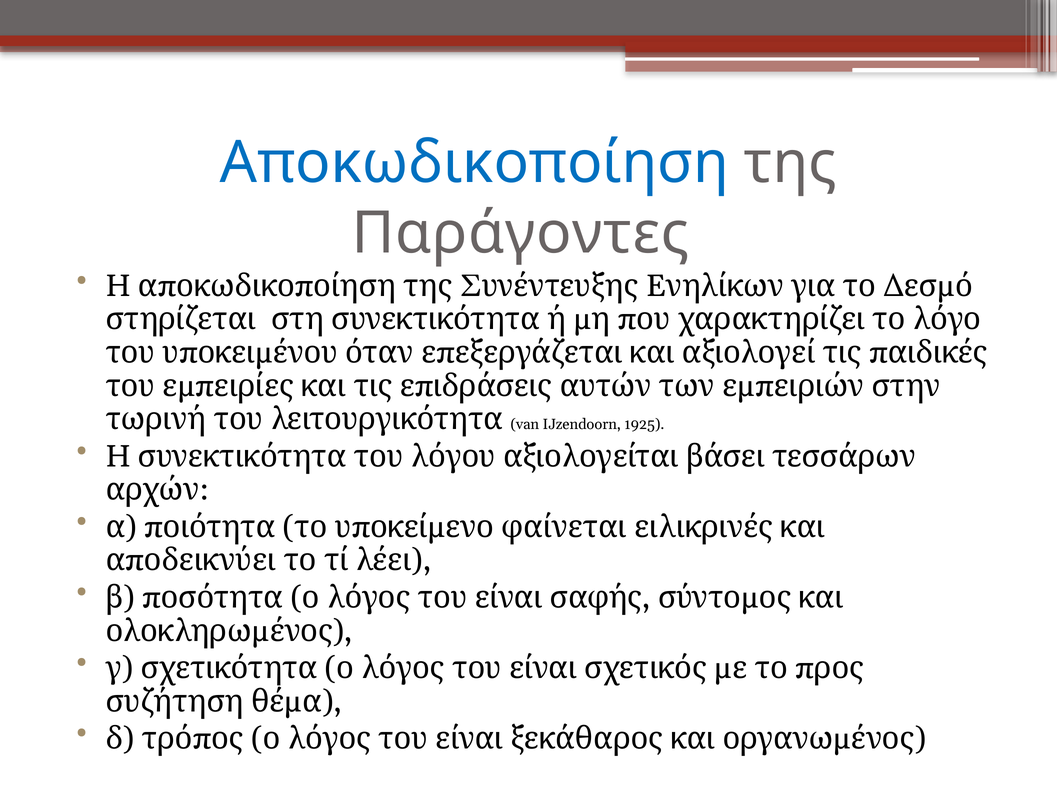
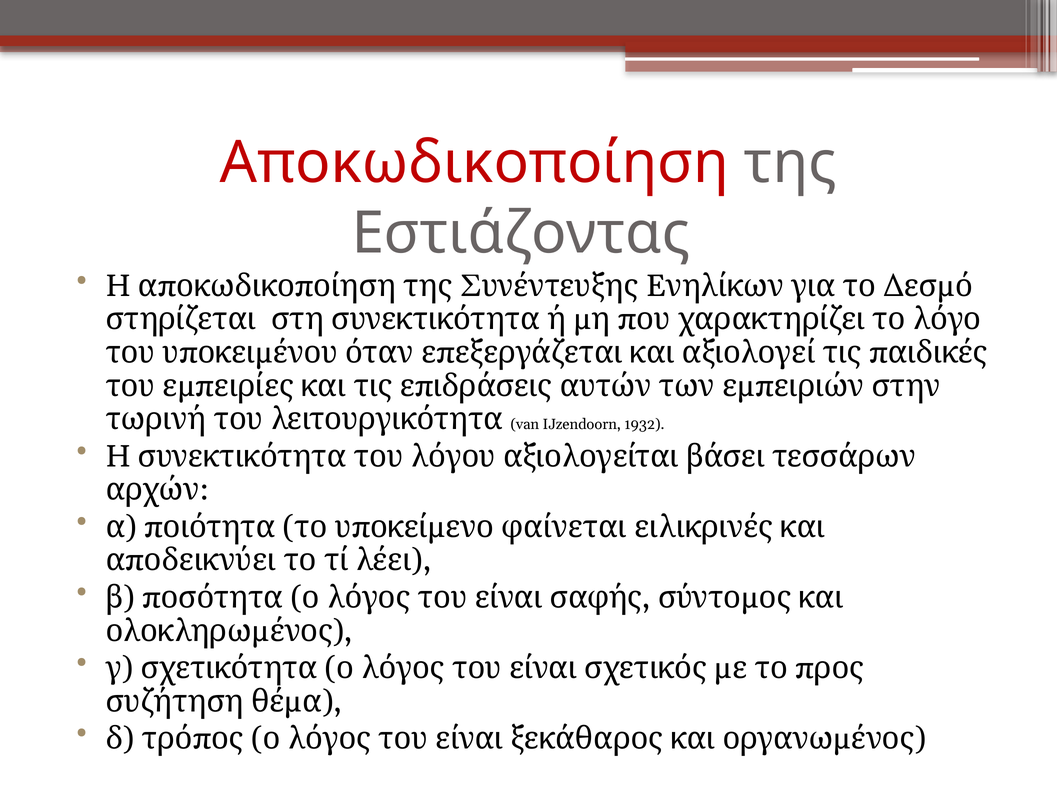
Αποκωδικοποίηση colour: blue -> red (474, 163)
Παράγοντες: Παράγοντες -> Εστιάζοντας (521, 233)
1925: 1925 -> 1932 (644, 424)
